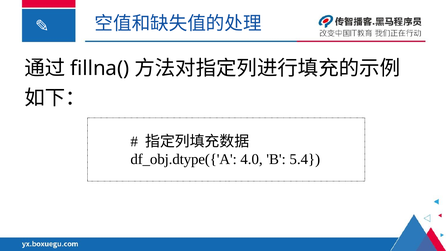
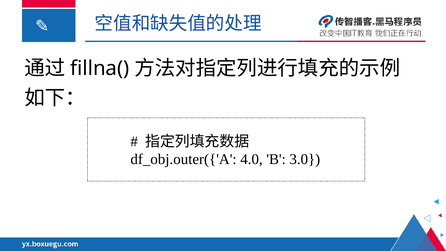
df_obj.dtype({'A: df_obj.dtype({'A -> df_obj.outer({'A (184, 159)
5.4: 5.4 -> 3.0 (305, 159)
